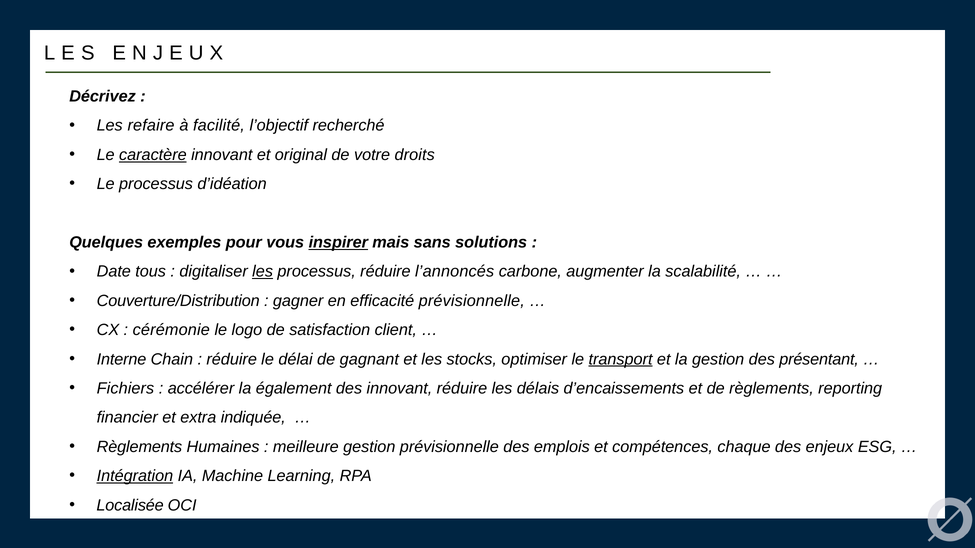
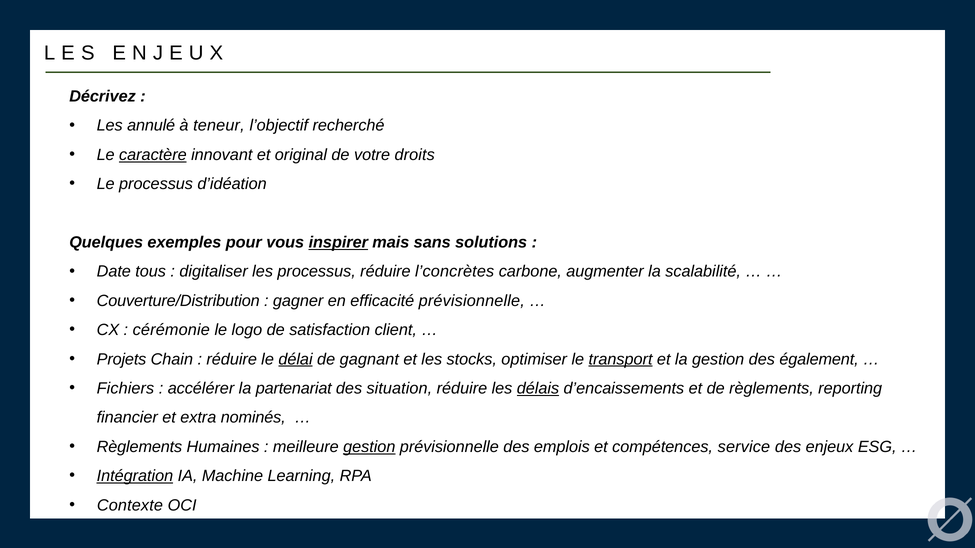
refaire: refaire -> annulé (151, 126)
facilité: facilité -> teneur (219, 126)
les underline: present -> none (263, 272)
l’annoncés: l’annoncés -> l’concrètes (455, 272)
Interne: Interne -> Projets (122, 359)
délai underline: none -> present (295, 359)
présentant: présentant -> également (819, 359)
également: également -> partenariat (294, 389)
des innovant: innovant -> situation (399, 389)
délais underline: none -> present (538, 389)
indiquée: indiquée -> nominés (253, 418)
gestion underline: none -> present (369, 447)
chaque: chaque -> service (744, 447)
Localisée: Localisée -> Contexte (130, 506)
